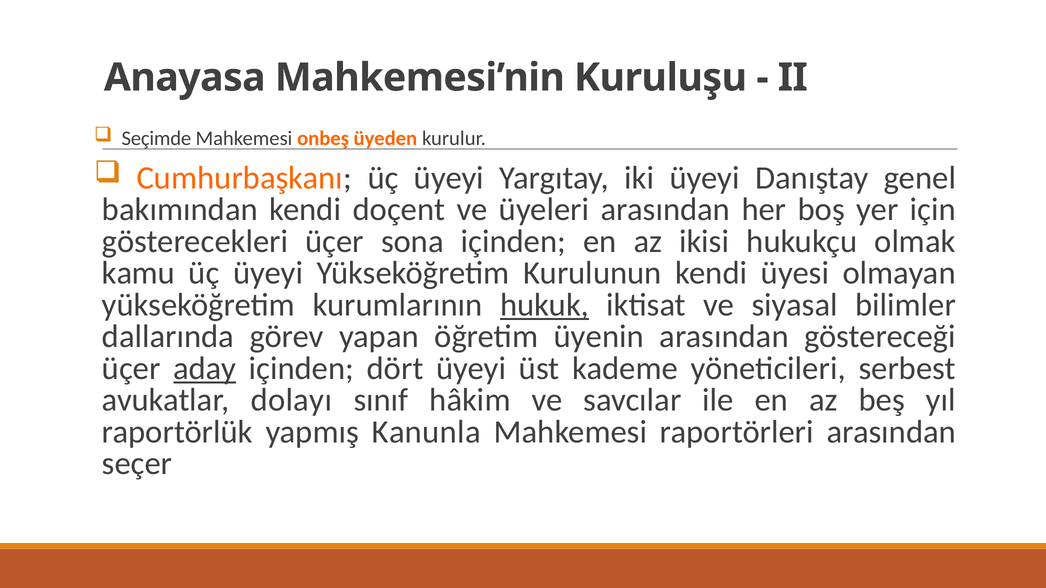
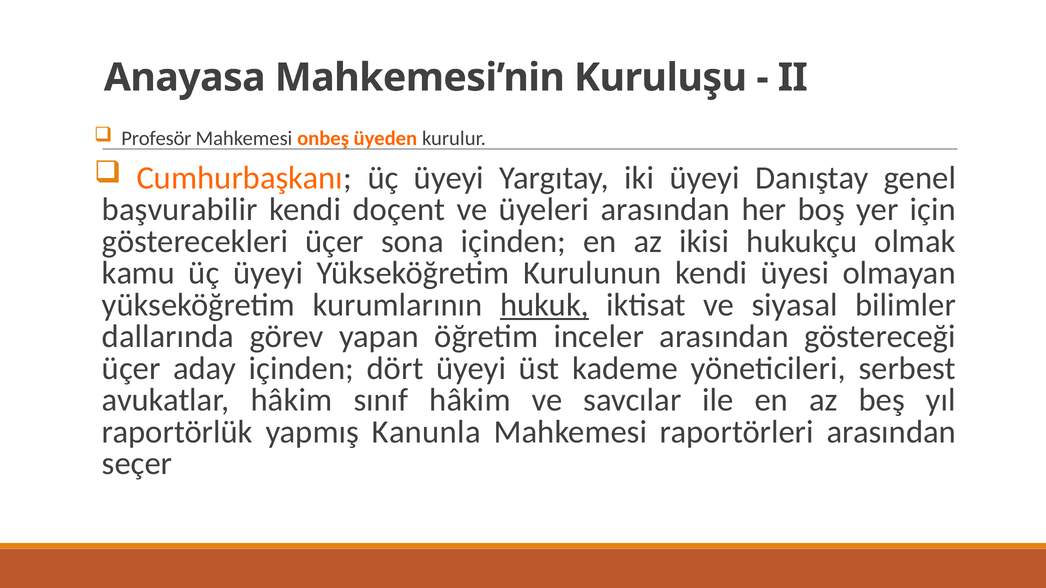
Seçimde: Seçimde -> Profesör (156, 139)
bakımından: bakımından -> başvurabilir (180, 210)
üyenin: üyenin -> inceler (599, 337)
aday underline: present -> none (205, 369)
avukatlar dolayı: dolayı -> hâkim (291, 400)
